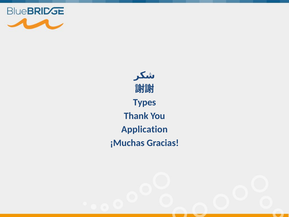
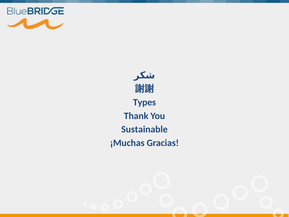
Application: Application -> Sustainable (144, 129)
